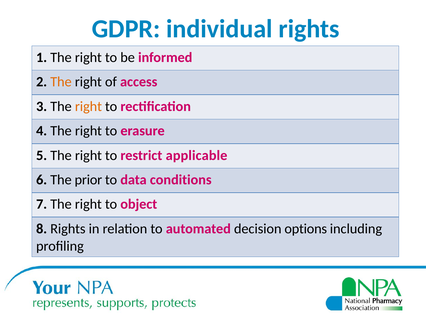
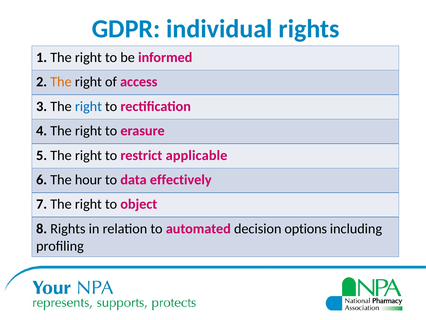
right colour: orange -> blue (88, 106)
prior: prior -> hour (88, 179)
conditions: conditions -> effectively (181, 179)
